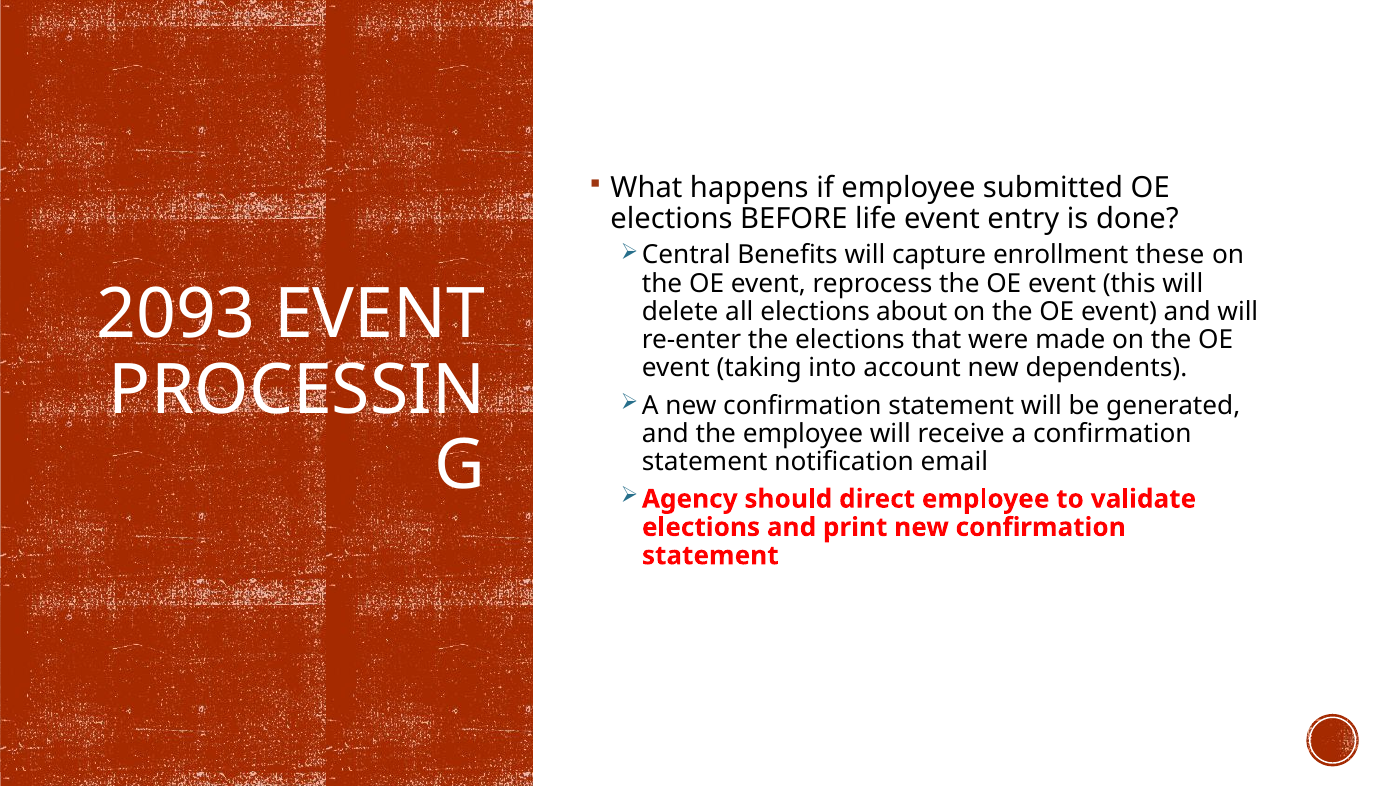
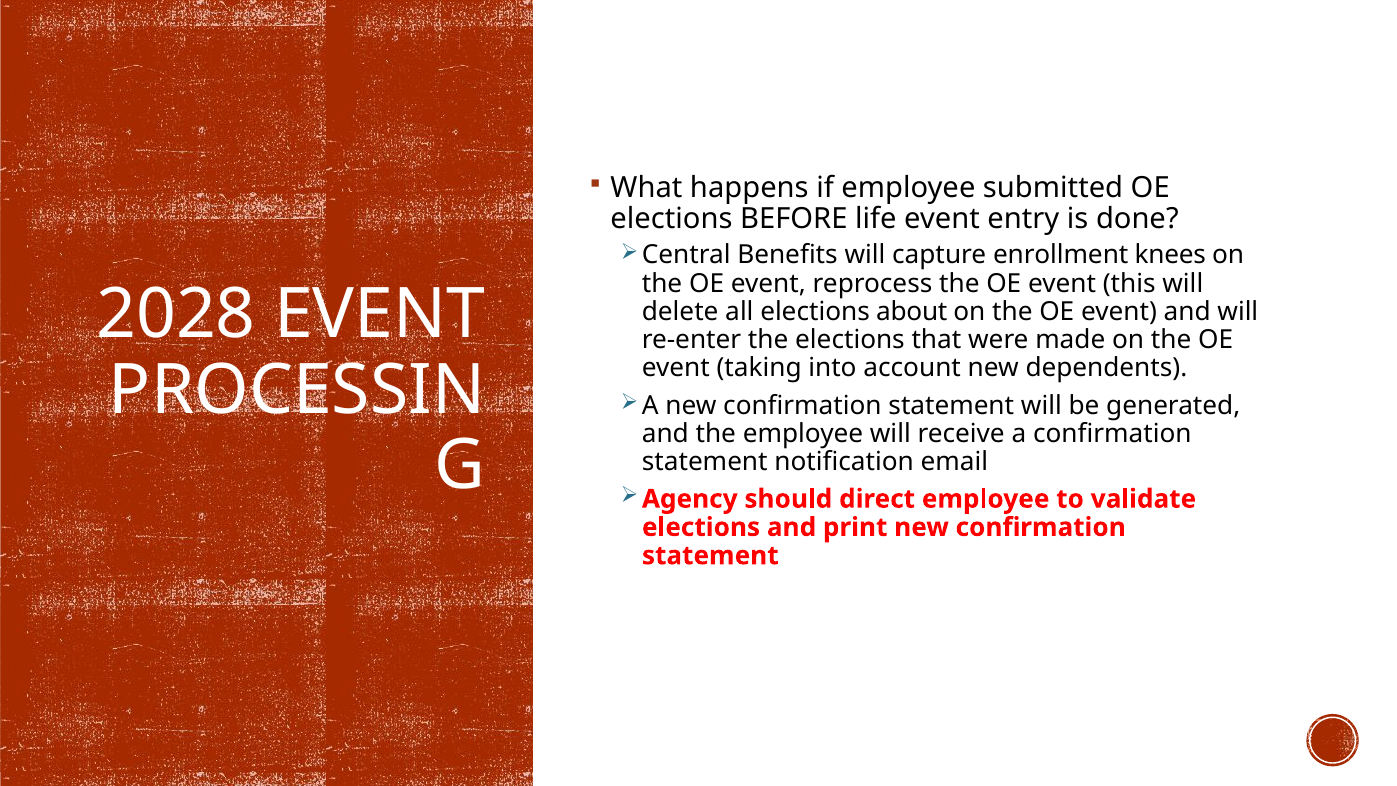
these: these -> knees (1170, 255)
2093: 2093 -> 2028 (176, 315)
